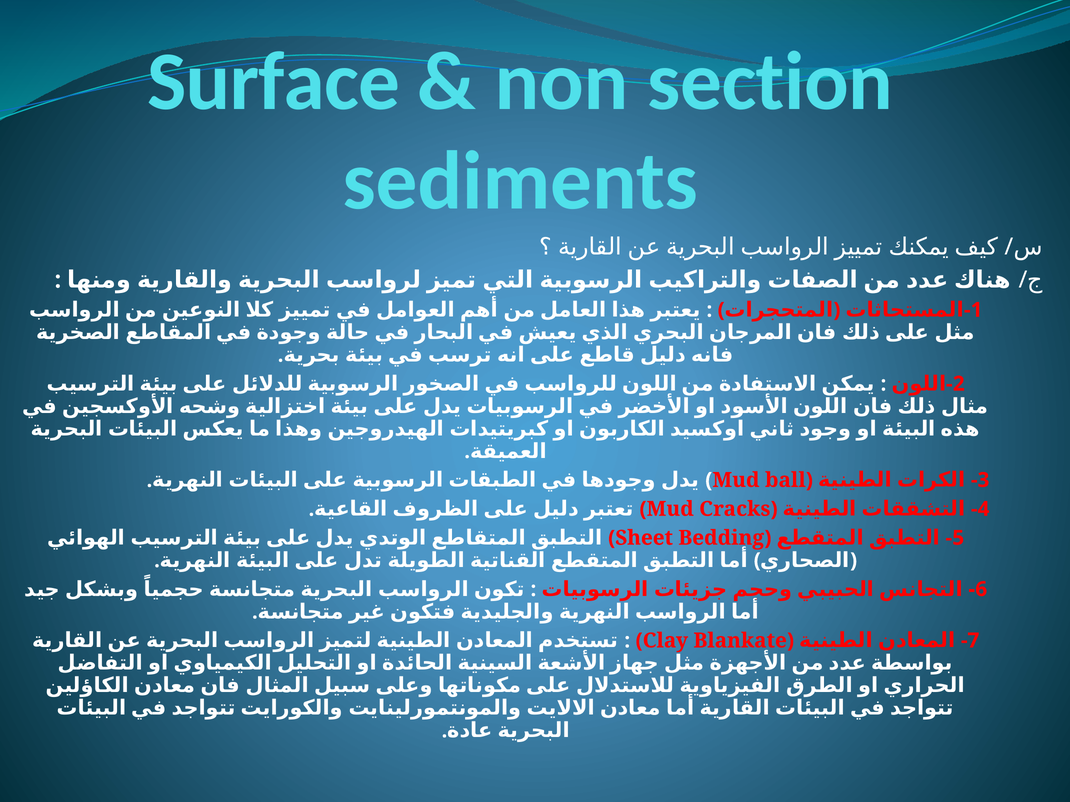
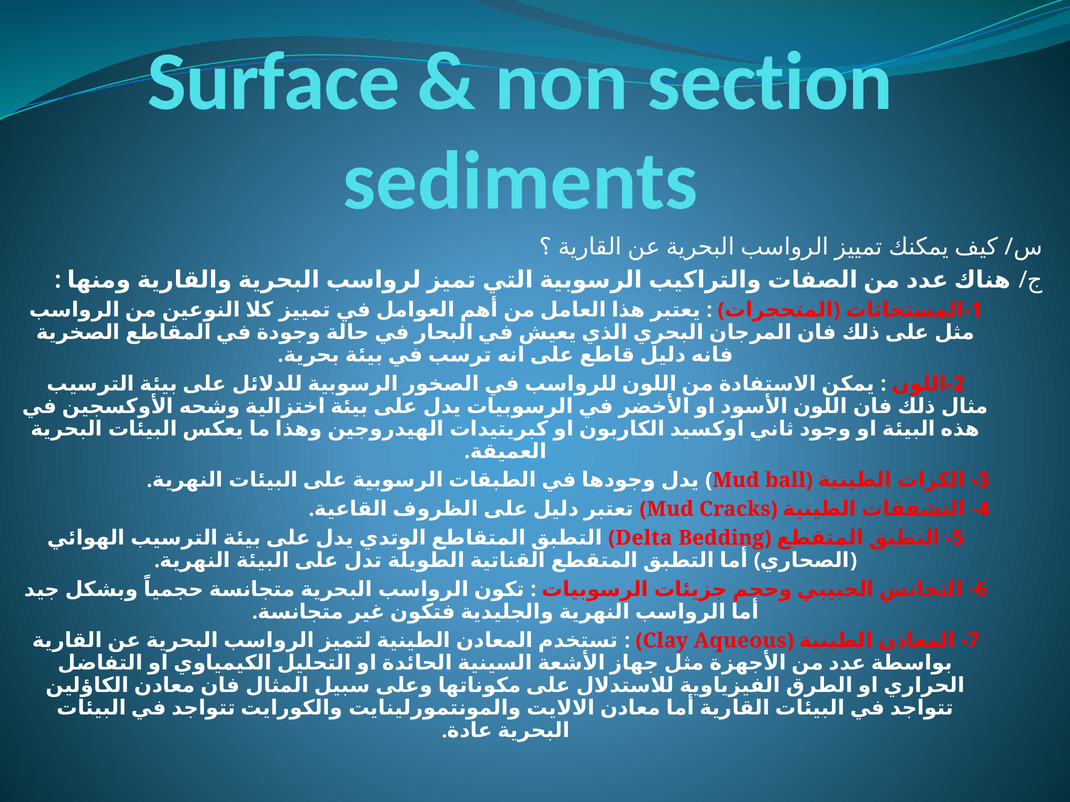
Sheet: Sheet -> Delta (644, 538)
Blankate: Blankate -> Aqueous (740, 641)
